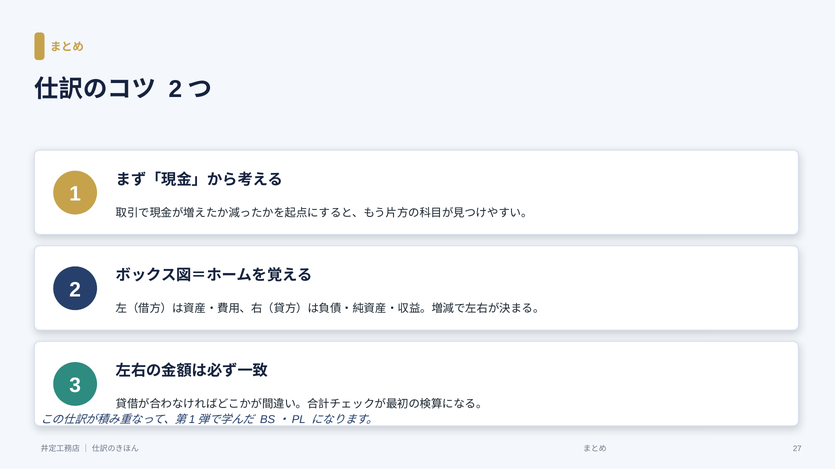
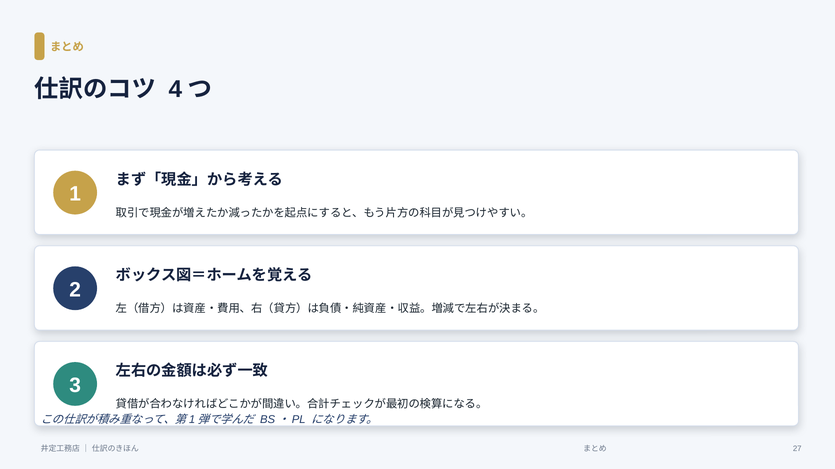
2: 2 -> 4 (175, 89)
